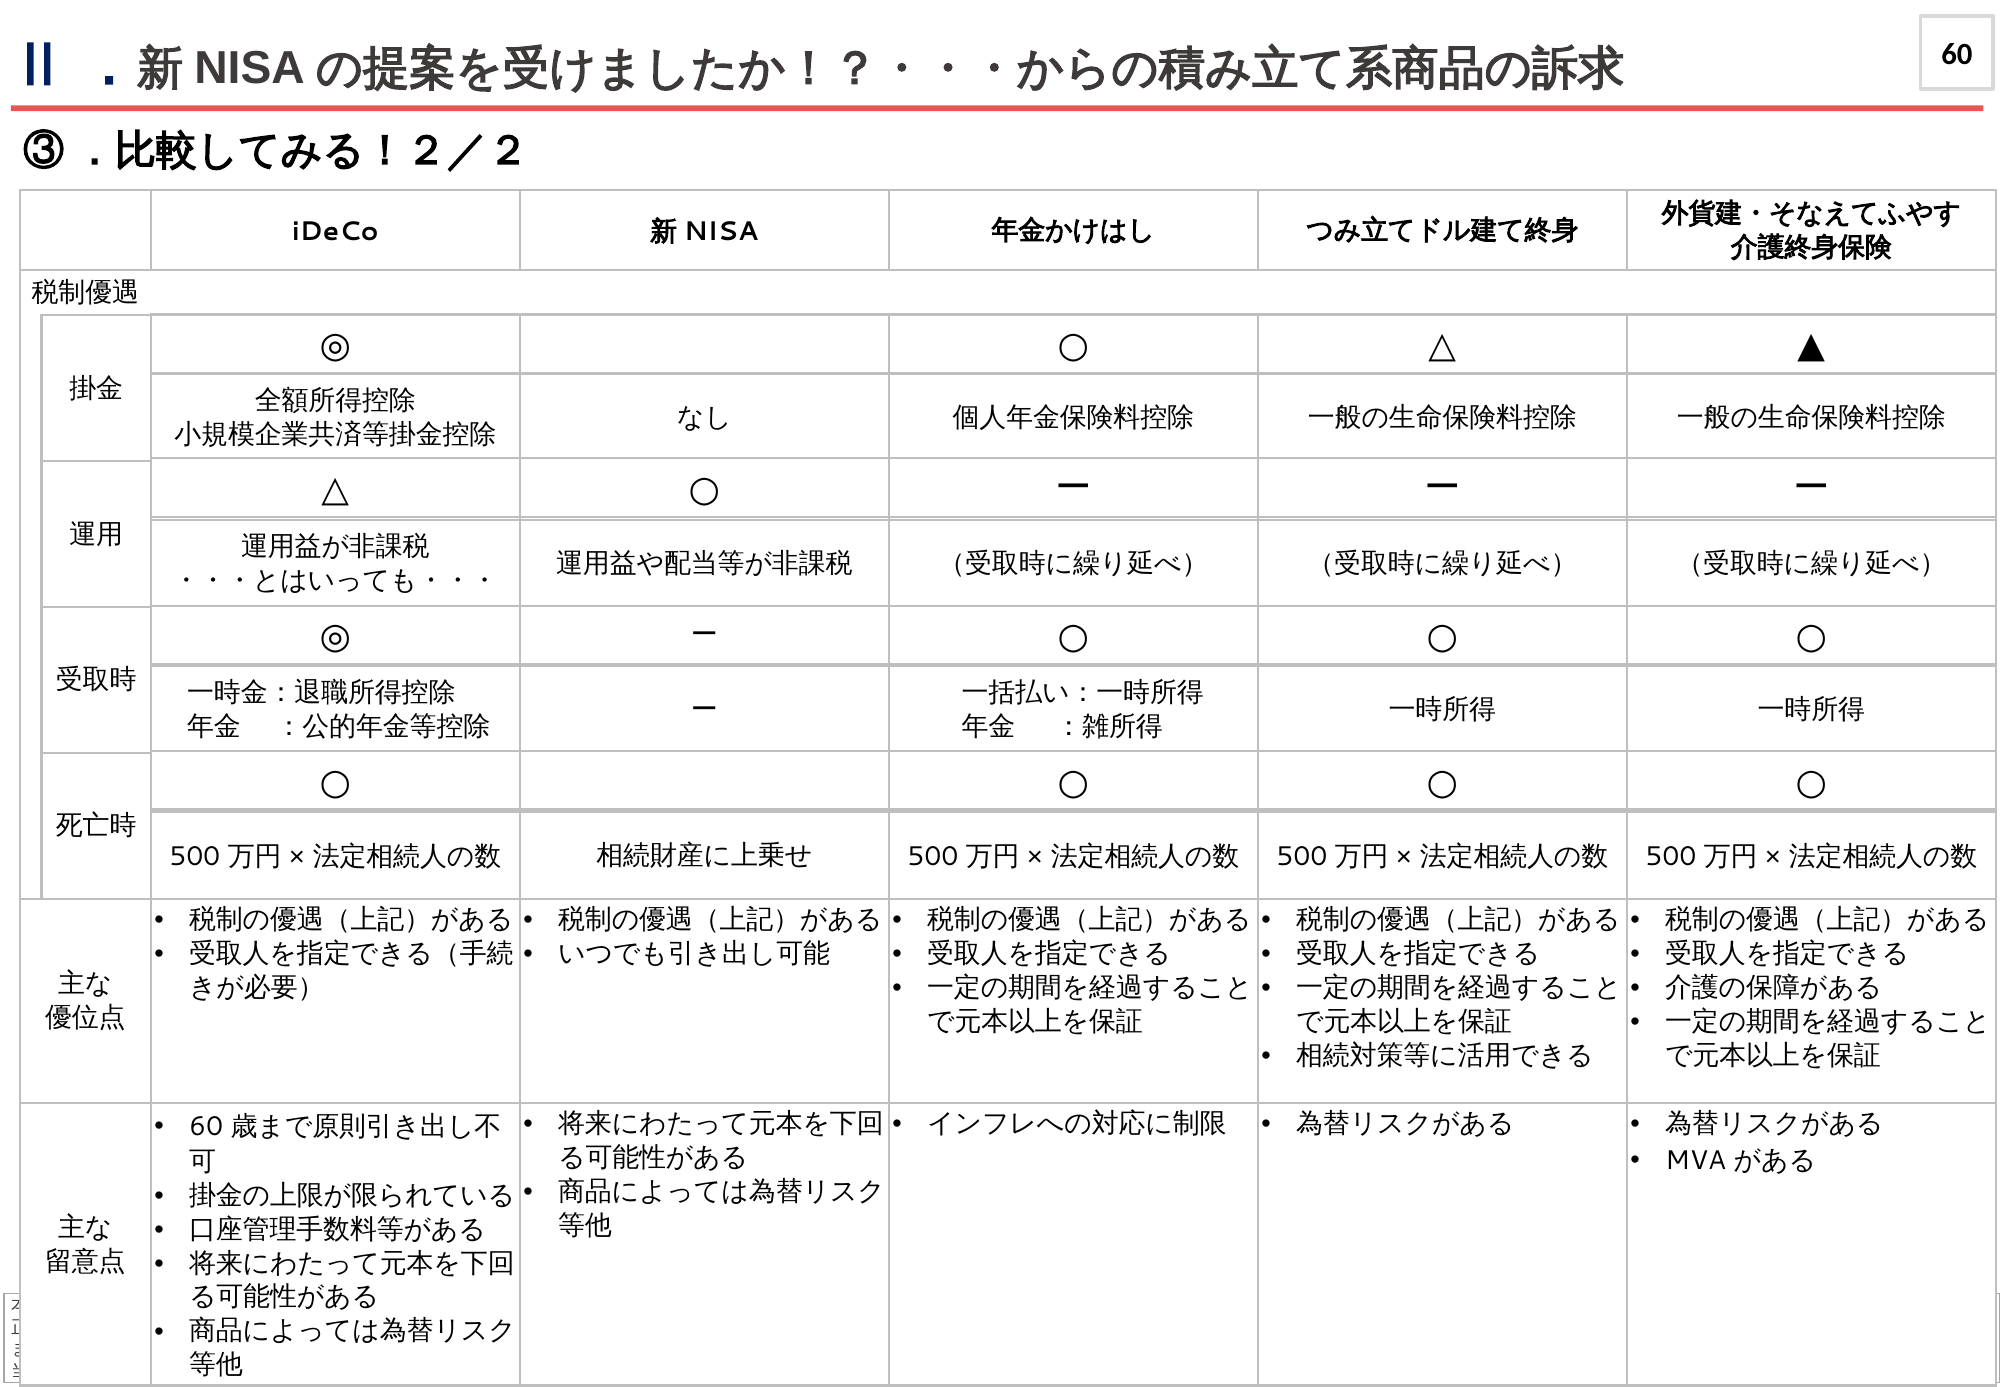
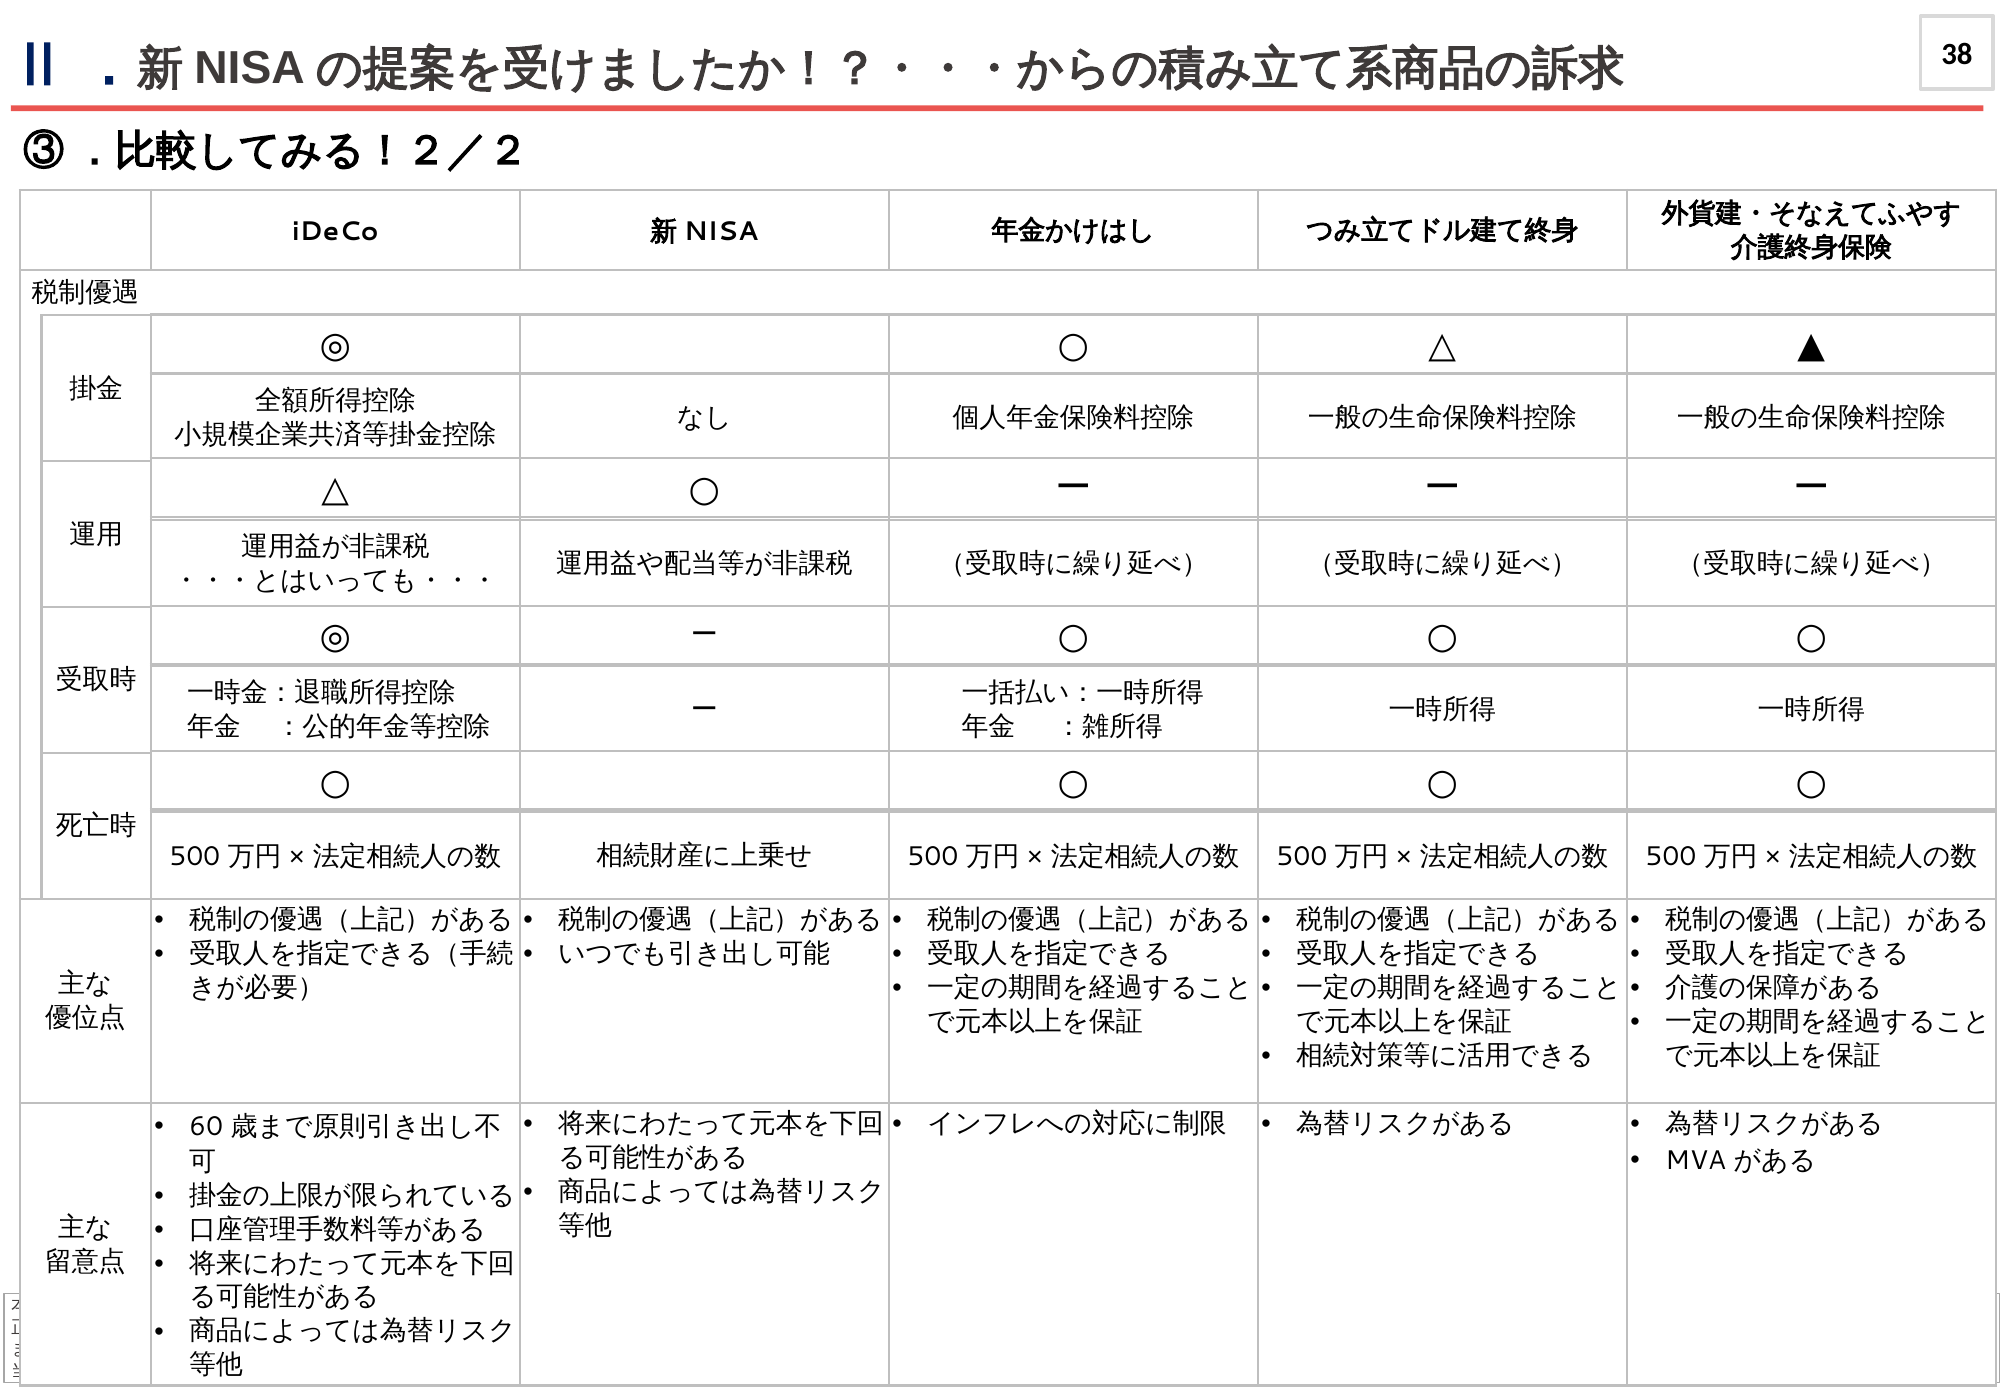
60: 60 -> 38 (1957, 55)
